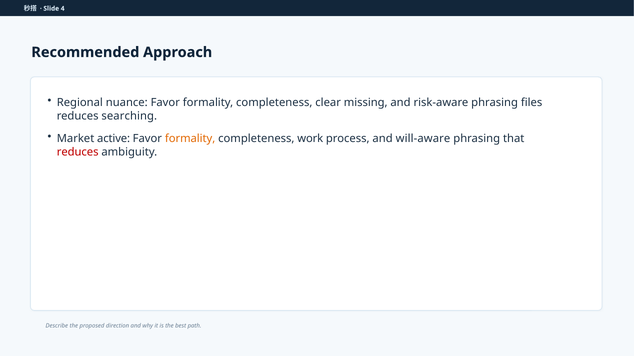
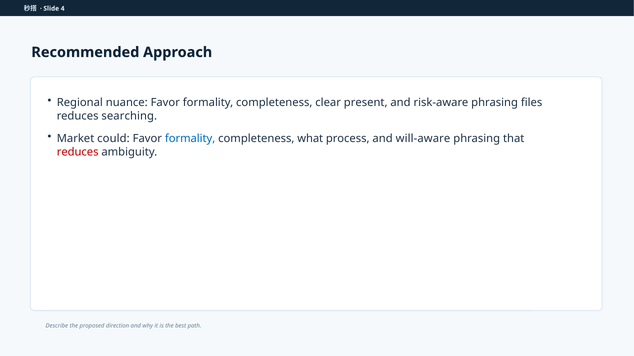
missing: missing -> present (366, 103)
active: active -> could (113, 139)
formality colour: orange -> blue (190, 139)
work: work -> what (310, 139)
